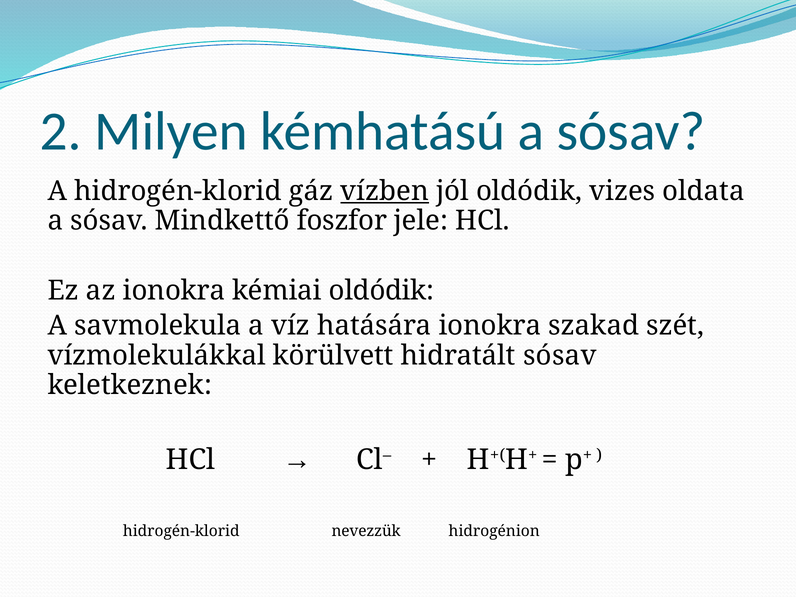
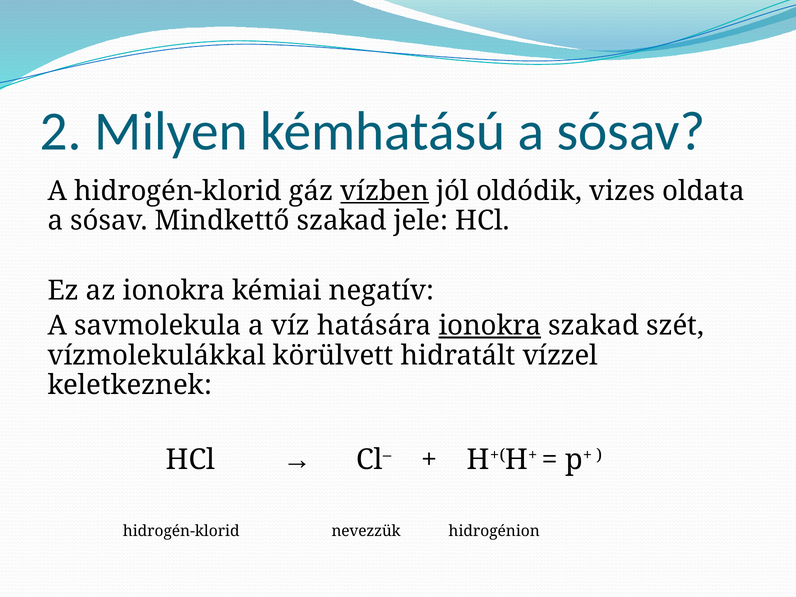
Mindkettő foszfor: foszfor -> szakad (342, 221)
kémiai oldódik: oldódik -> negatív (381, 291)
ionokra underline: none -> present (490, 326)
hidratált sósav: sósav -> vízzel (560, 356)
